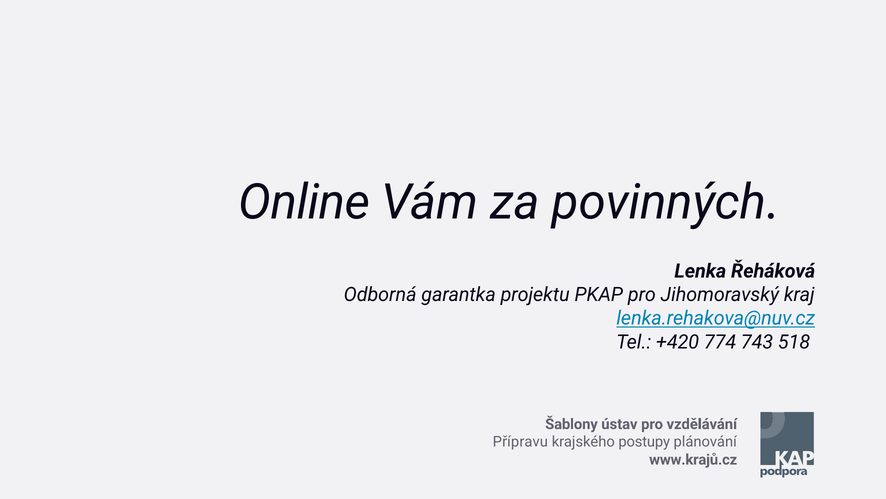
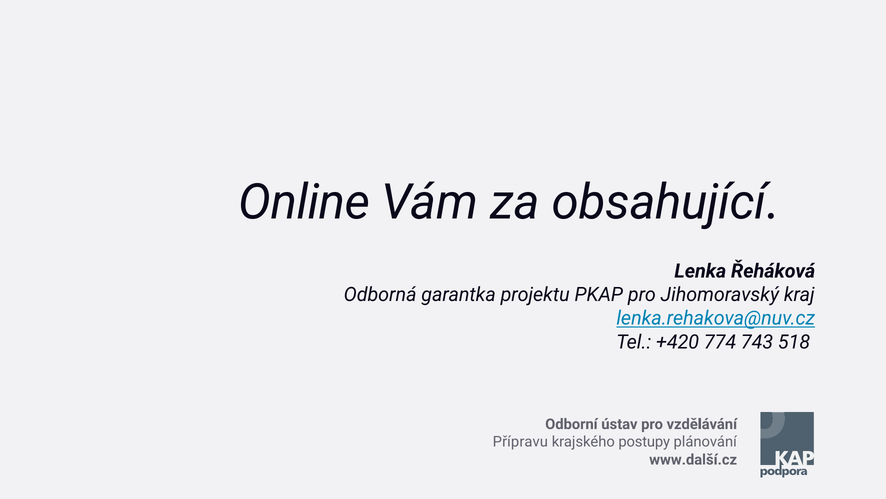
povinných: povinných -> obsahující (659, 202)
Šablony: Šablony -> Odborní (571, 424)
www.krajů.cz: www.krajů.cz -> www.další.cz (693, 459)
